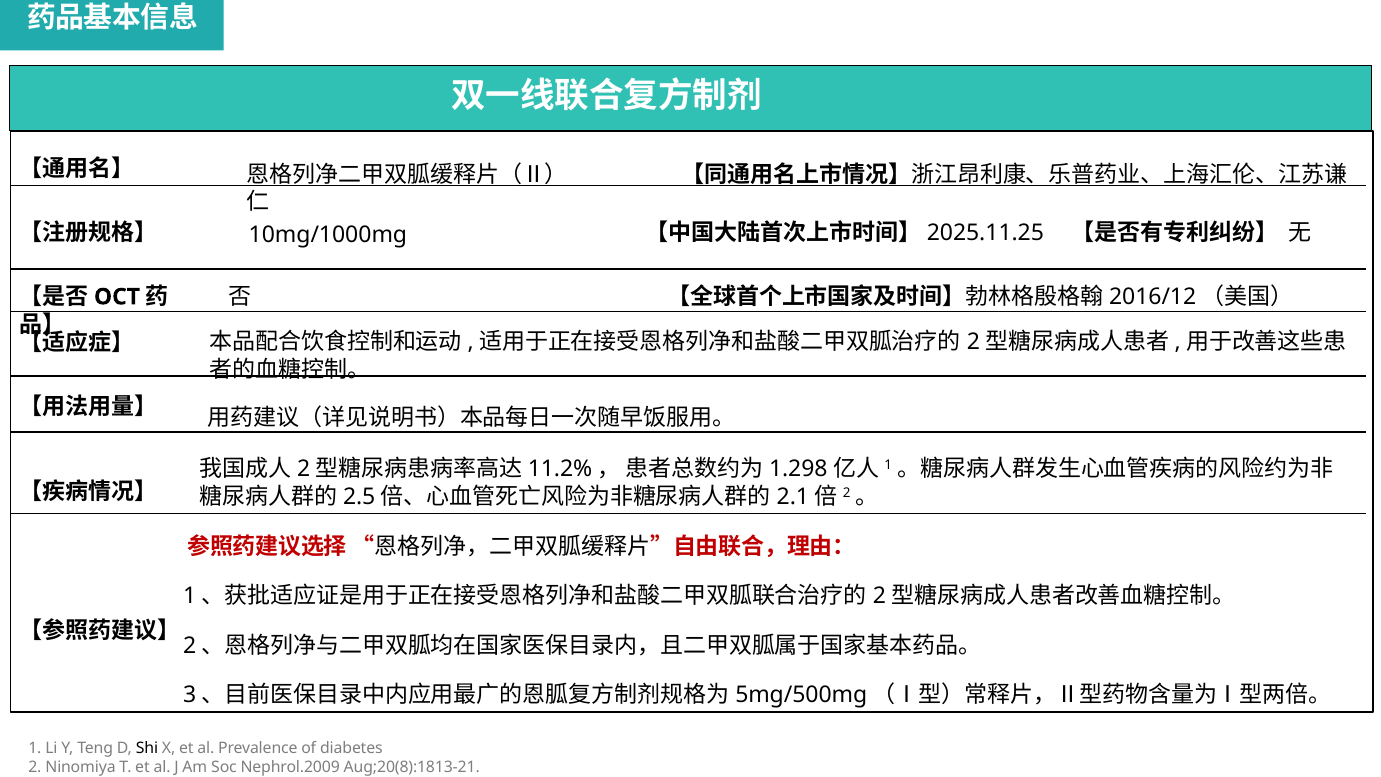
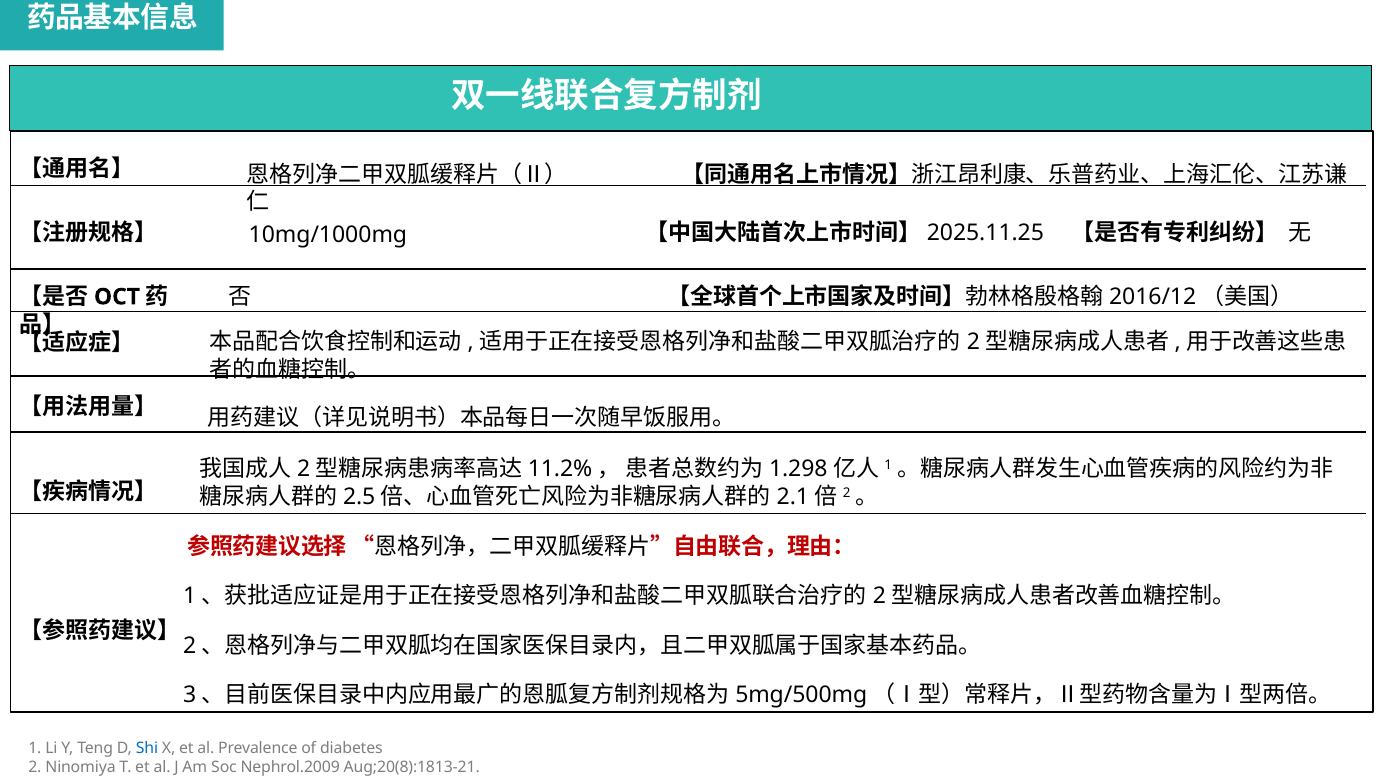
Shi colour: black -> blue (147, 748)
